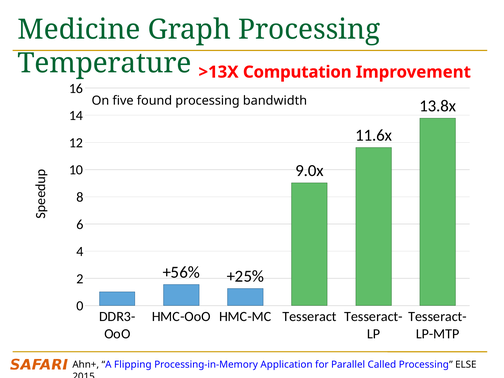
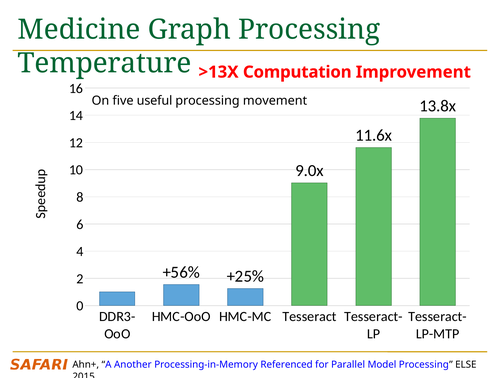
found: found -> useful (155, 101)
bandwidth: bandwidth -> movement (275, 101)
Flipping: Flipping -> Another (133, 365)
Application: Application -> Referenced (287, 365)
Called: Called -> Model (382, 365)
